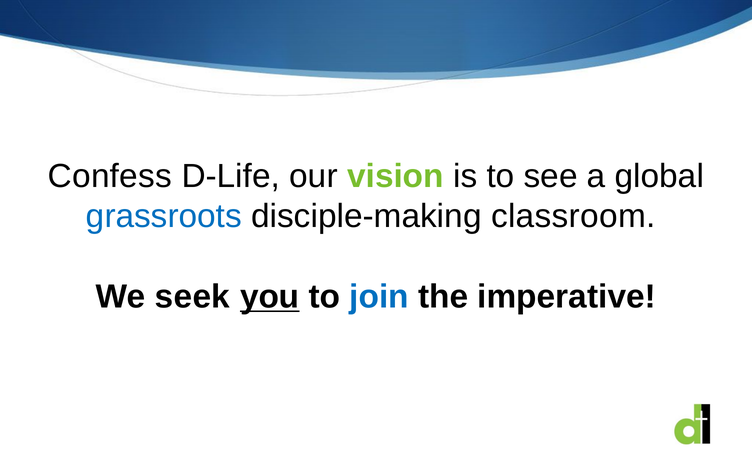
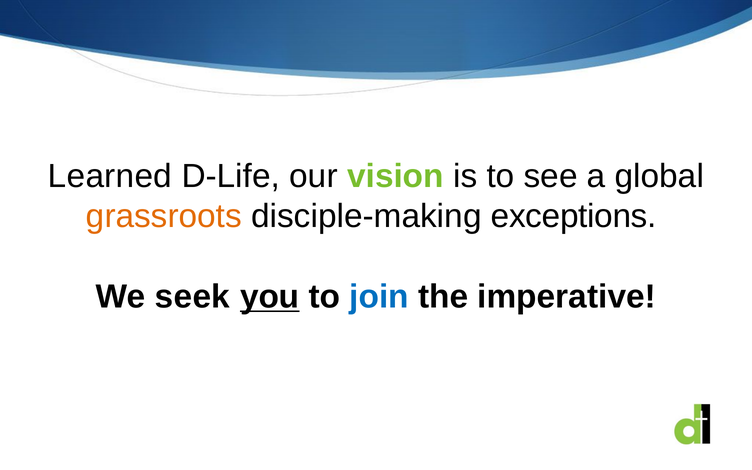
Confess: Confess -> Learned (110, 176)
grassroots colour: blue -> orange (164, 216)
classroom: classroom -> exceptions (574, 216)
